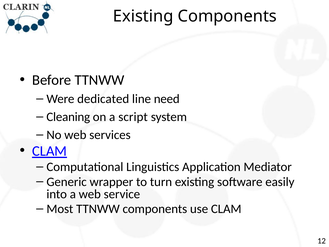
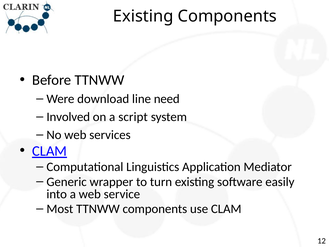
dedicated: dedicated -> download (103, 99)
Cleaning: Cleaning -> Involved (68, 117)
